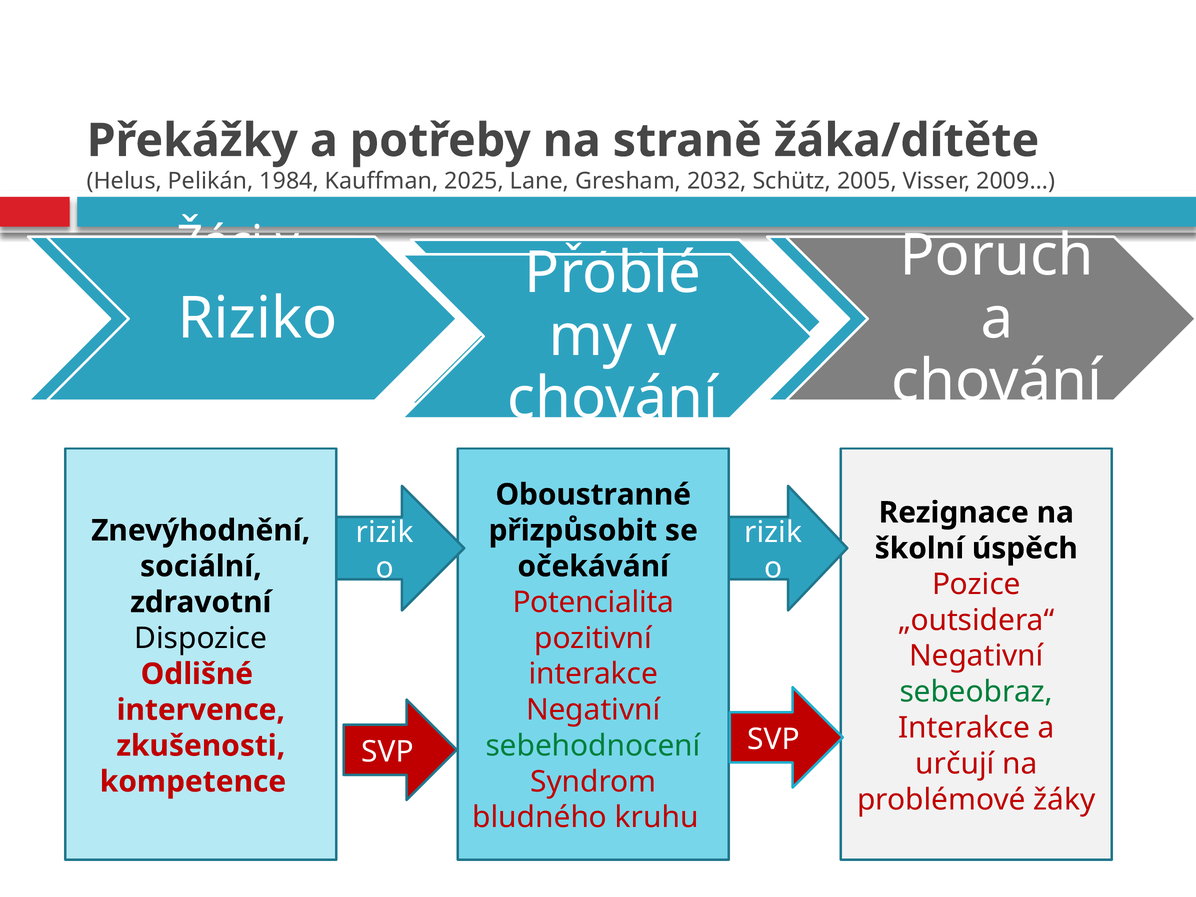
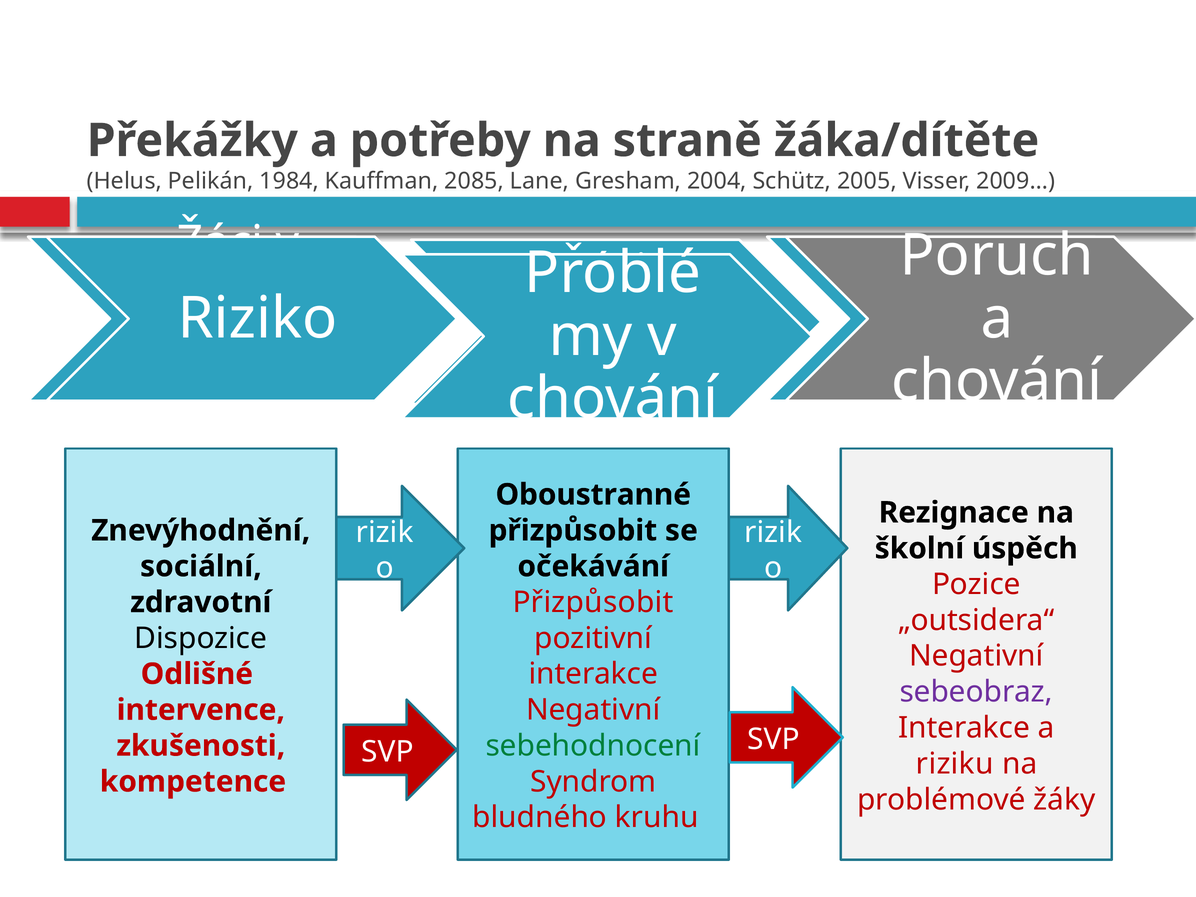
2025: 2025 -> 2085 (474, 181)
2032: 2032 -> 2004 (717, 181)
Potencialita: Potencialita -> Přizpůsobit (593, 602)
sebeobraz colour: green -> purple (976, 692)
určují: určují -> riziku (955, 764)
